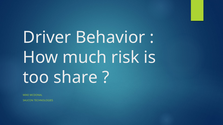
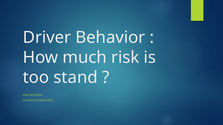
share: share -> stand (76, 78)
